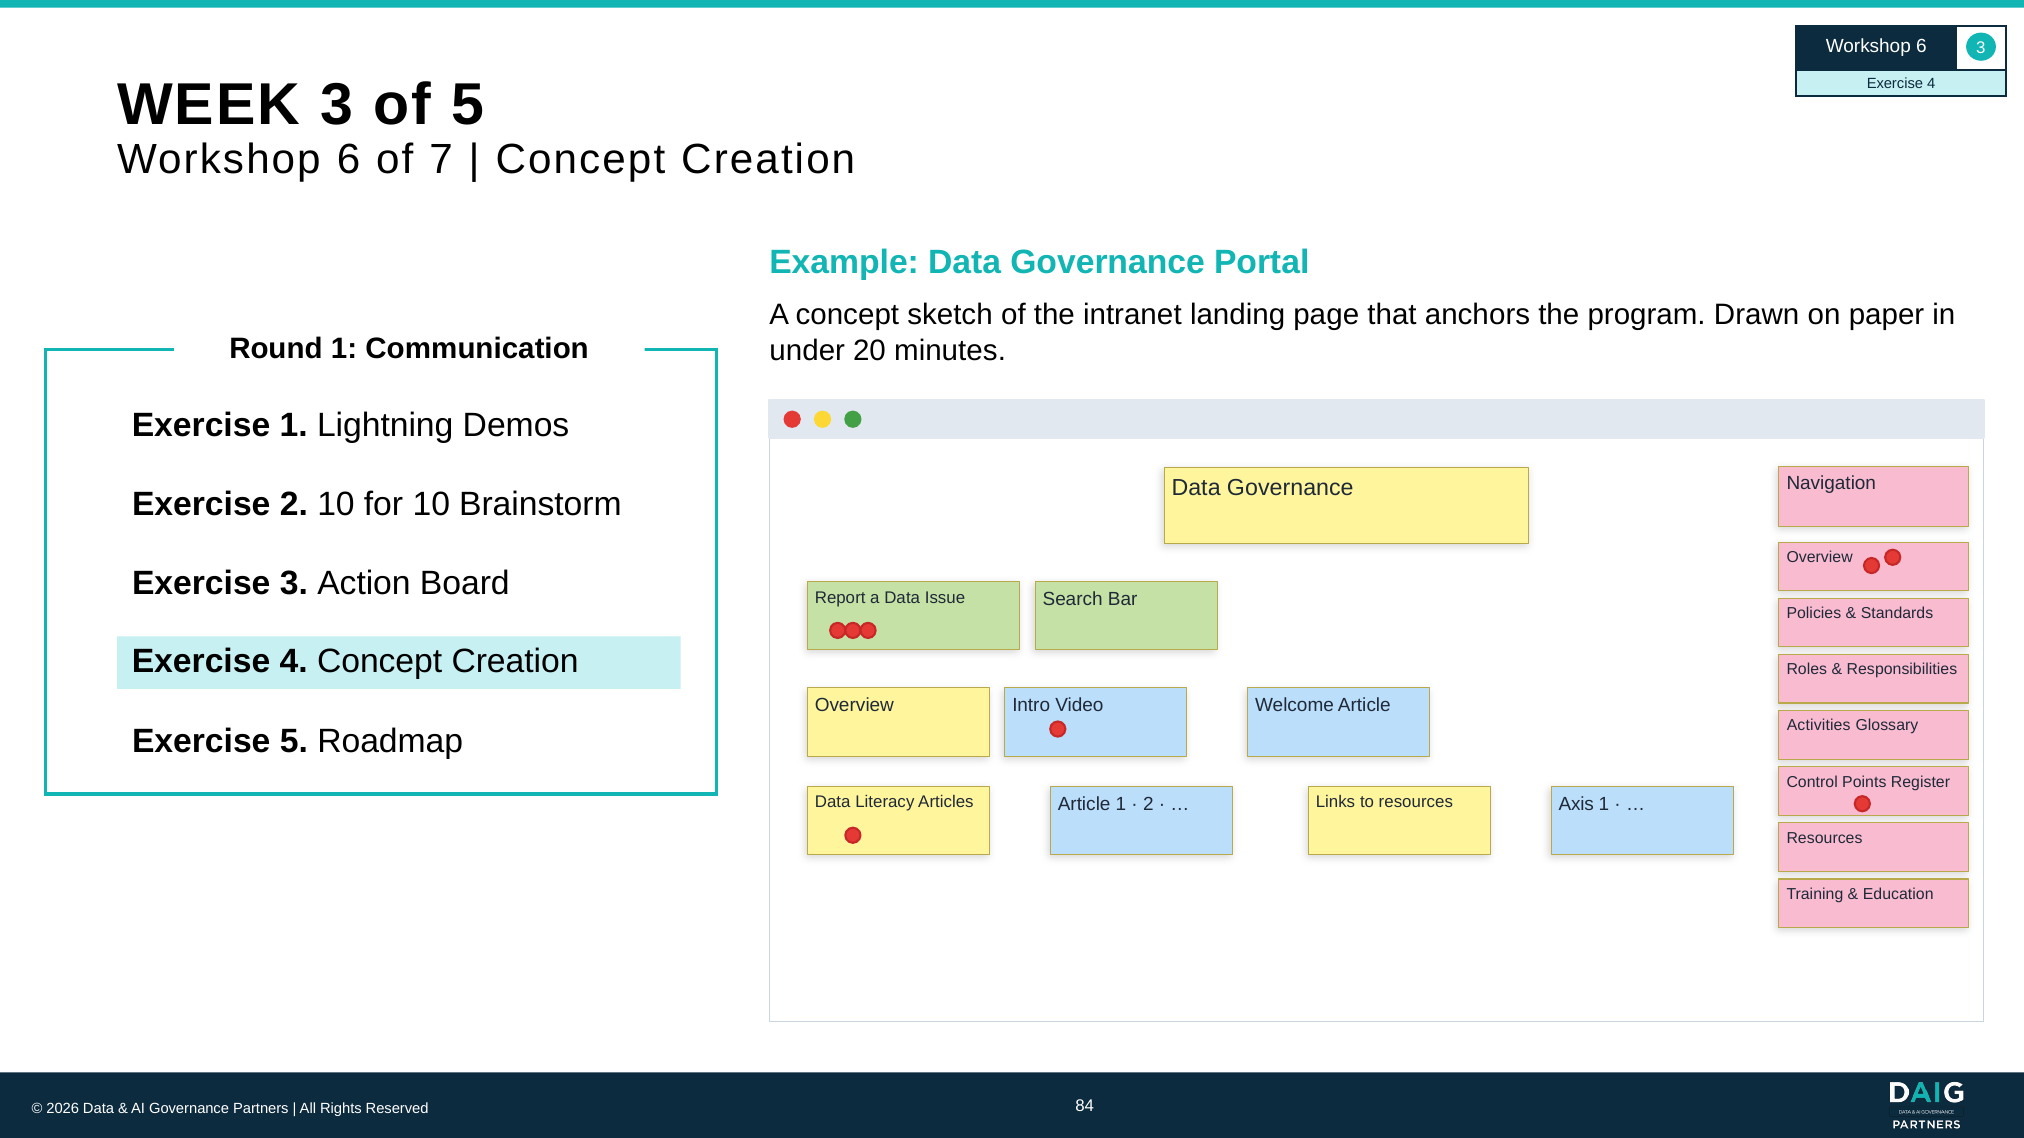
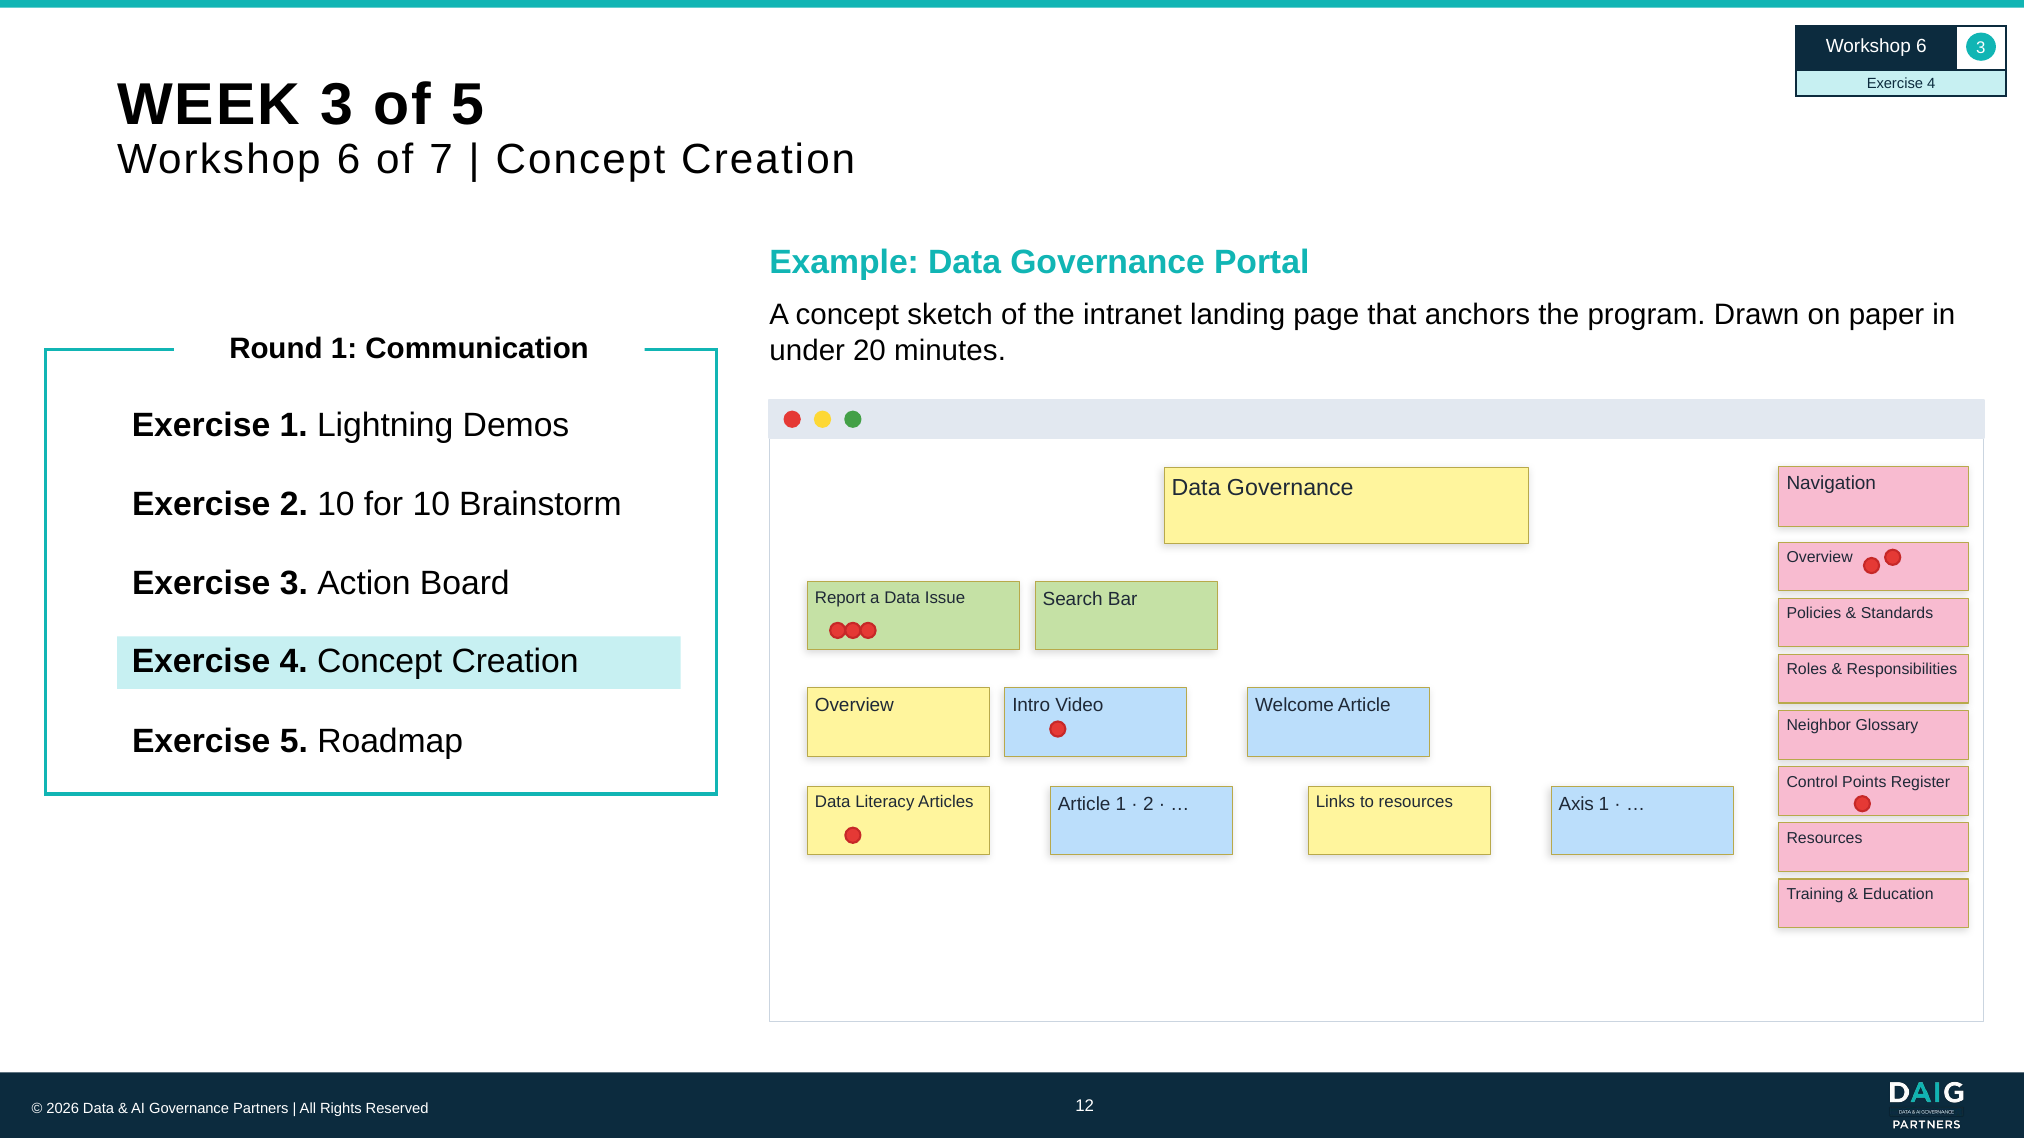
Activities: Activities -> Neighbor (1819, 726)
84: 84 -> 12 (1085, 1107)
